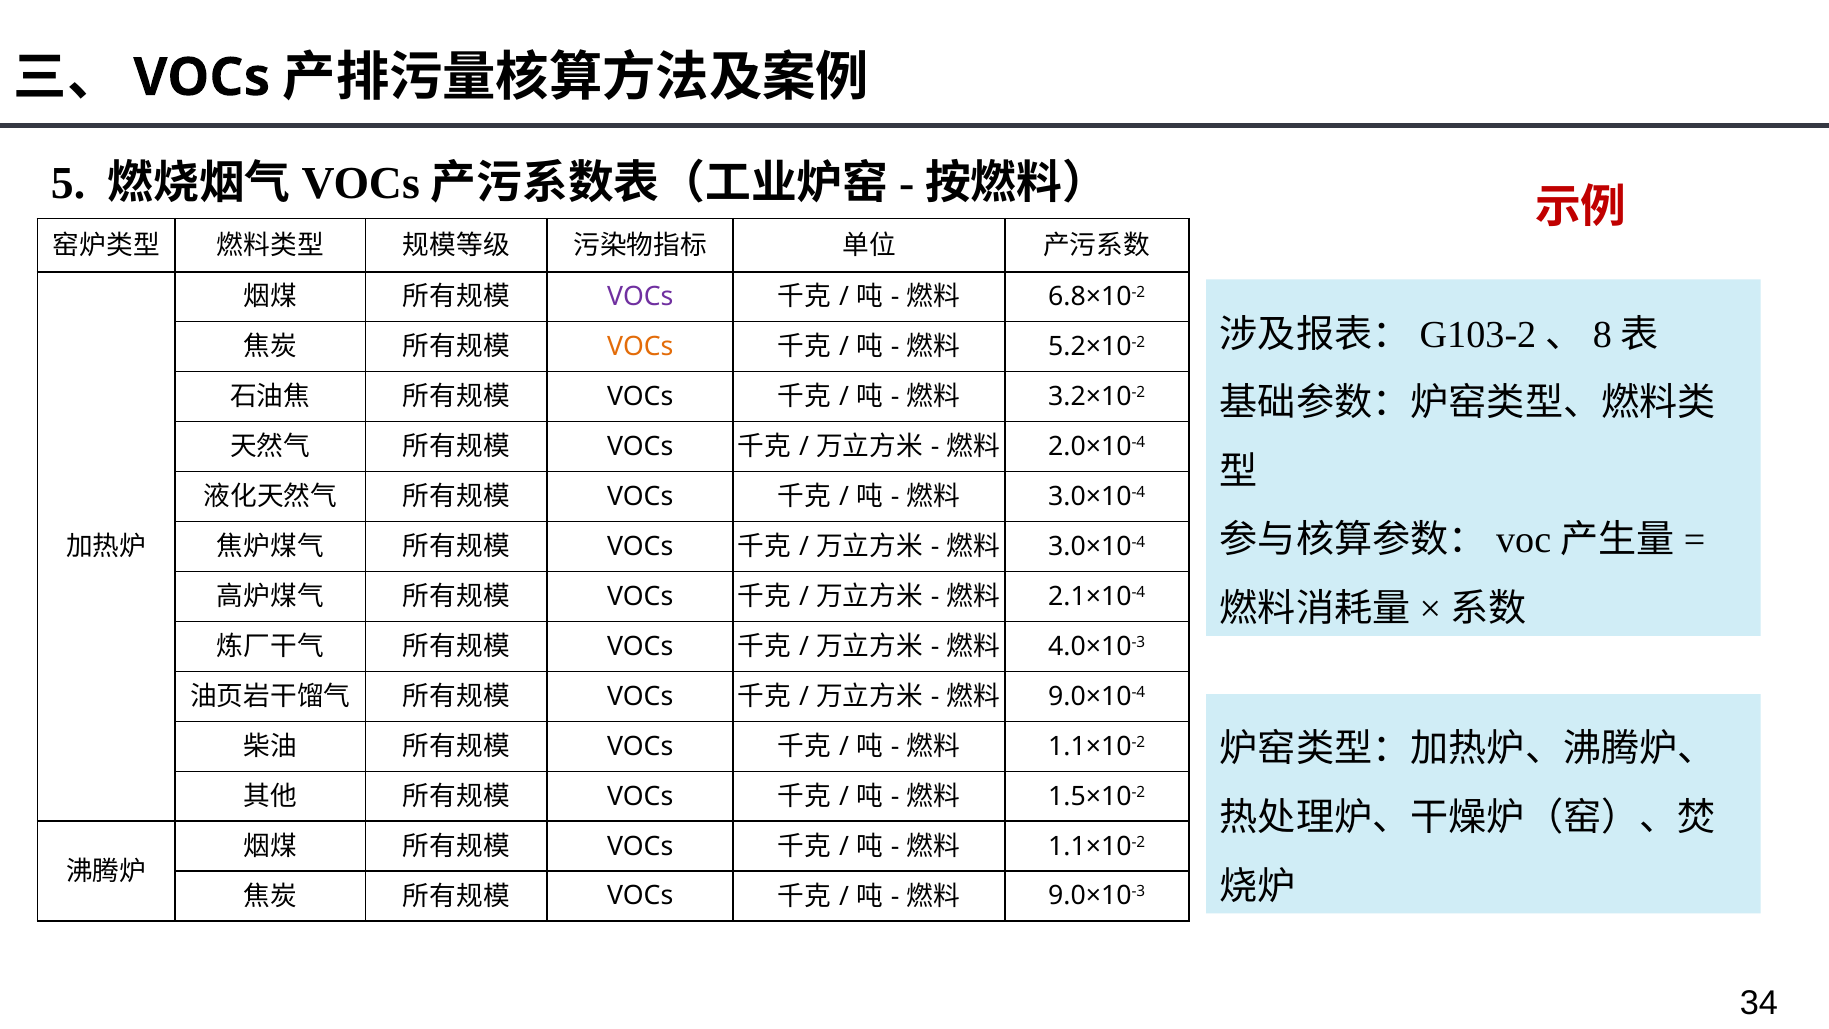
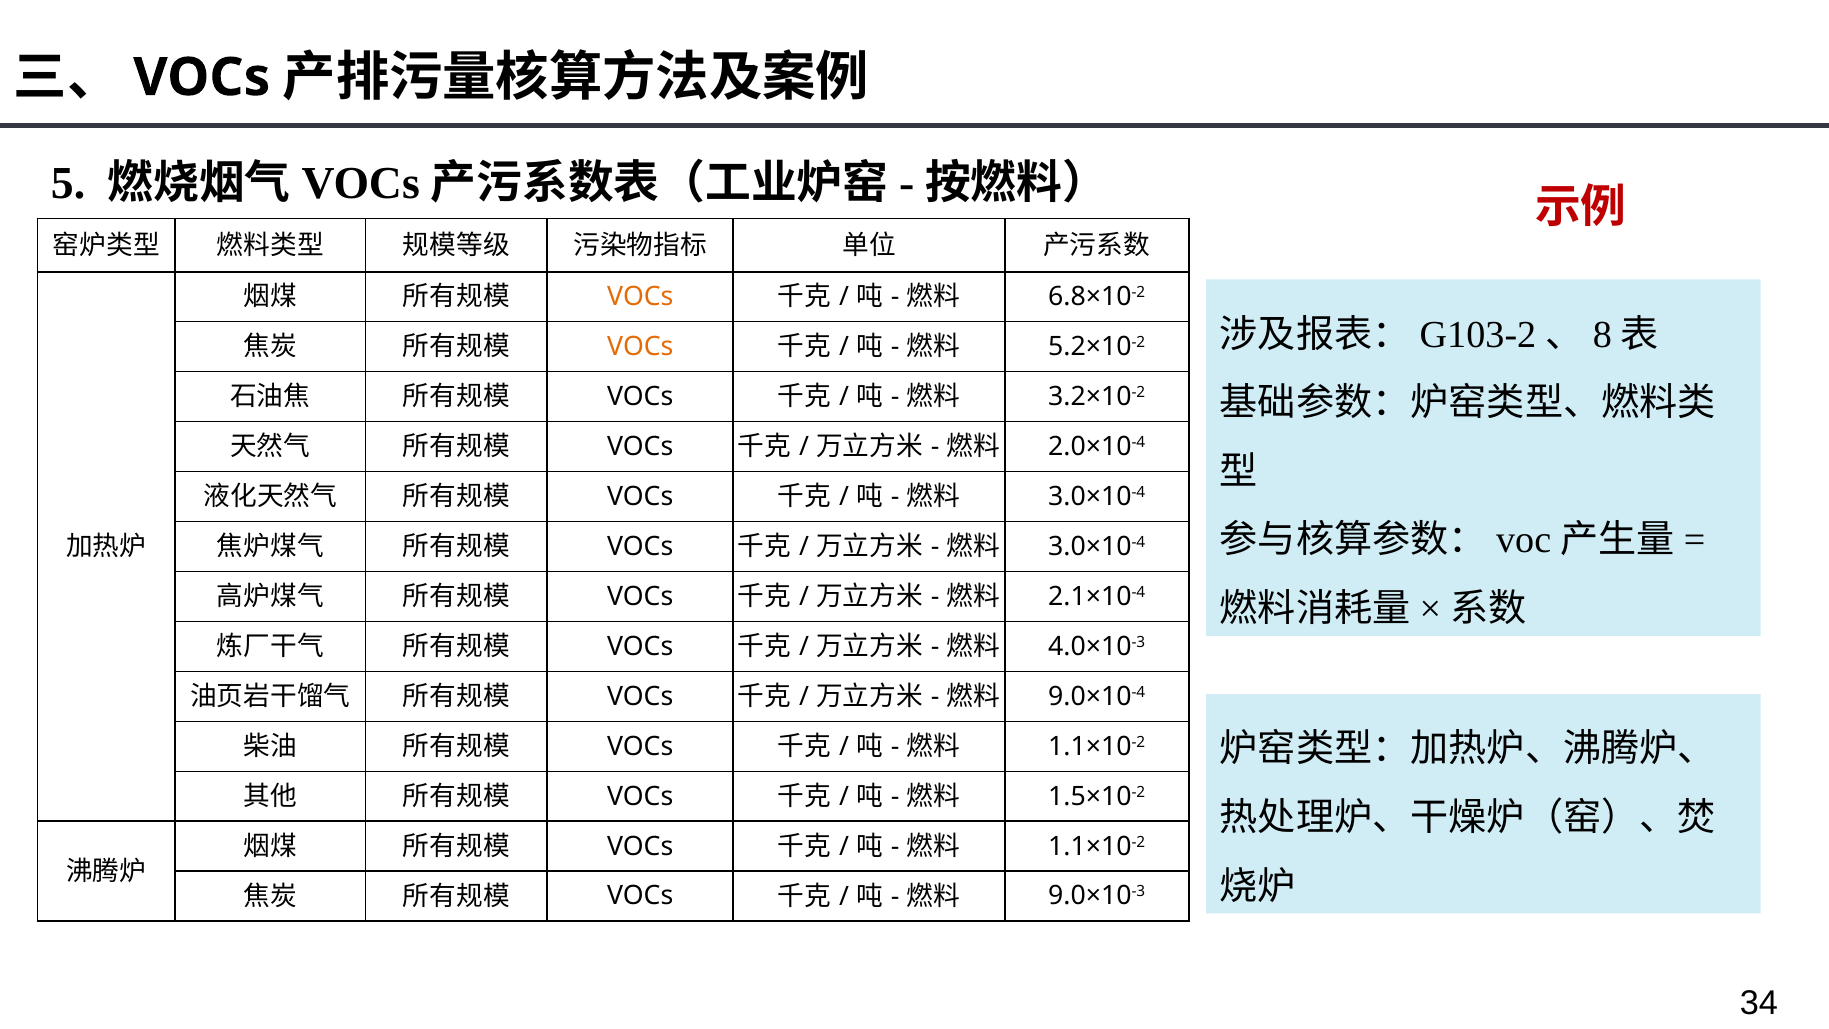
VOCs colour: purple -> orange (640, 297)
